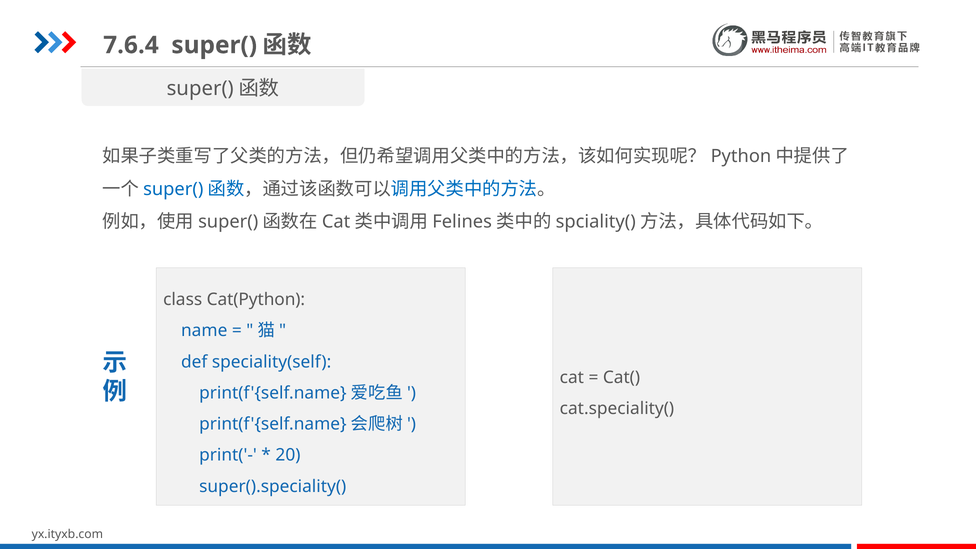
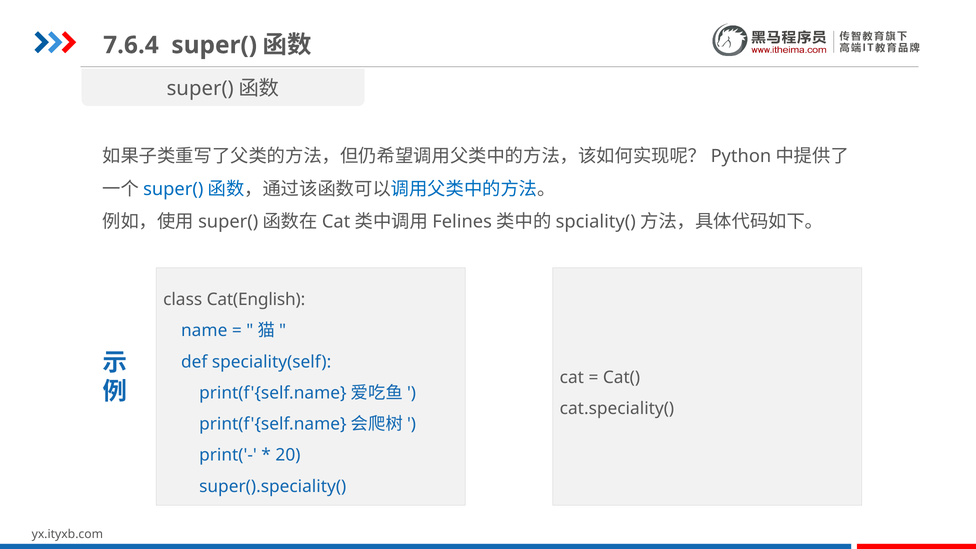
Cat(Python: Cat(Python -> Cat(English (256, 300)
